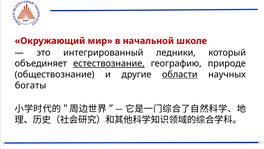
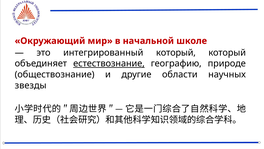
интегрированный ледники: ледники -> который (176, 52)
области underline: present -> none (180, 74)
богаты: богаты -> звезды (31, 85)
